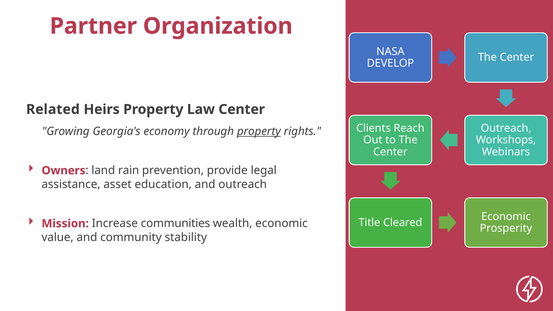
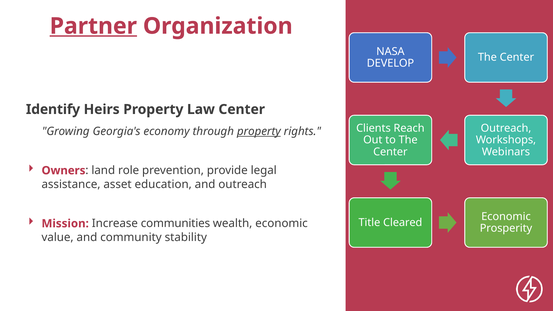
Partner underline: none -> present (93, 26)
Related: Related -> Identify (53, 109)
rain: rain -> role (129, 171)
